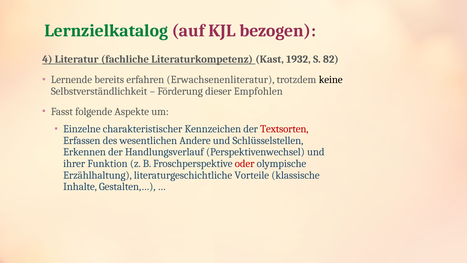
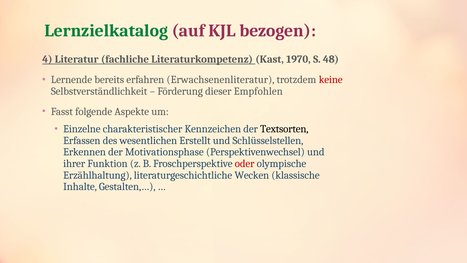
1932: 1932 -> 1970 (298, 59)
82: 82 -> 48 (331, 59)
keine colour: black -> red (331, 80)
Textsorten colour: red -> black (284, 129)
Andere: Andere -> Erstellt (195, 140)
Handlungsverlauf: Handlungsverlauf -> Motivationsphase (164, 152)
Vorteile: Vorteile -> Wecken (252, 175)
